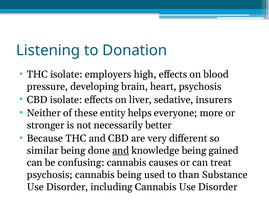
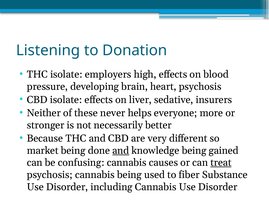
entity: entity -> never (113, 113)
similar: similar -> market (43, 150)
treat underline: none -> present (221, 162)
than: than -> fiber (189, 175)
